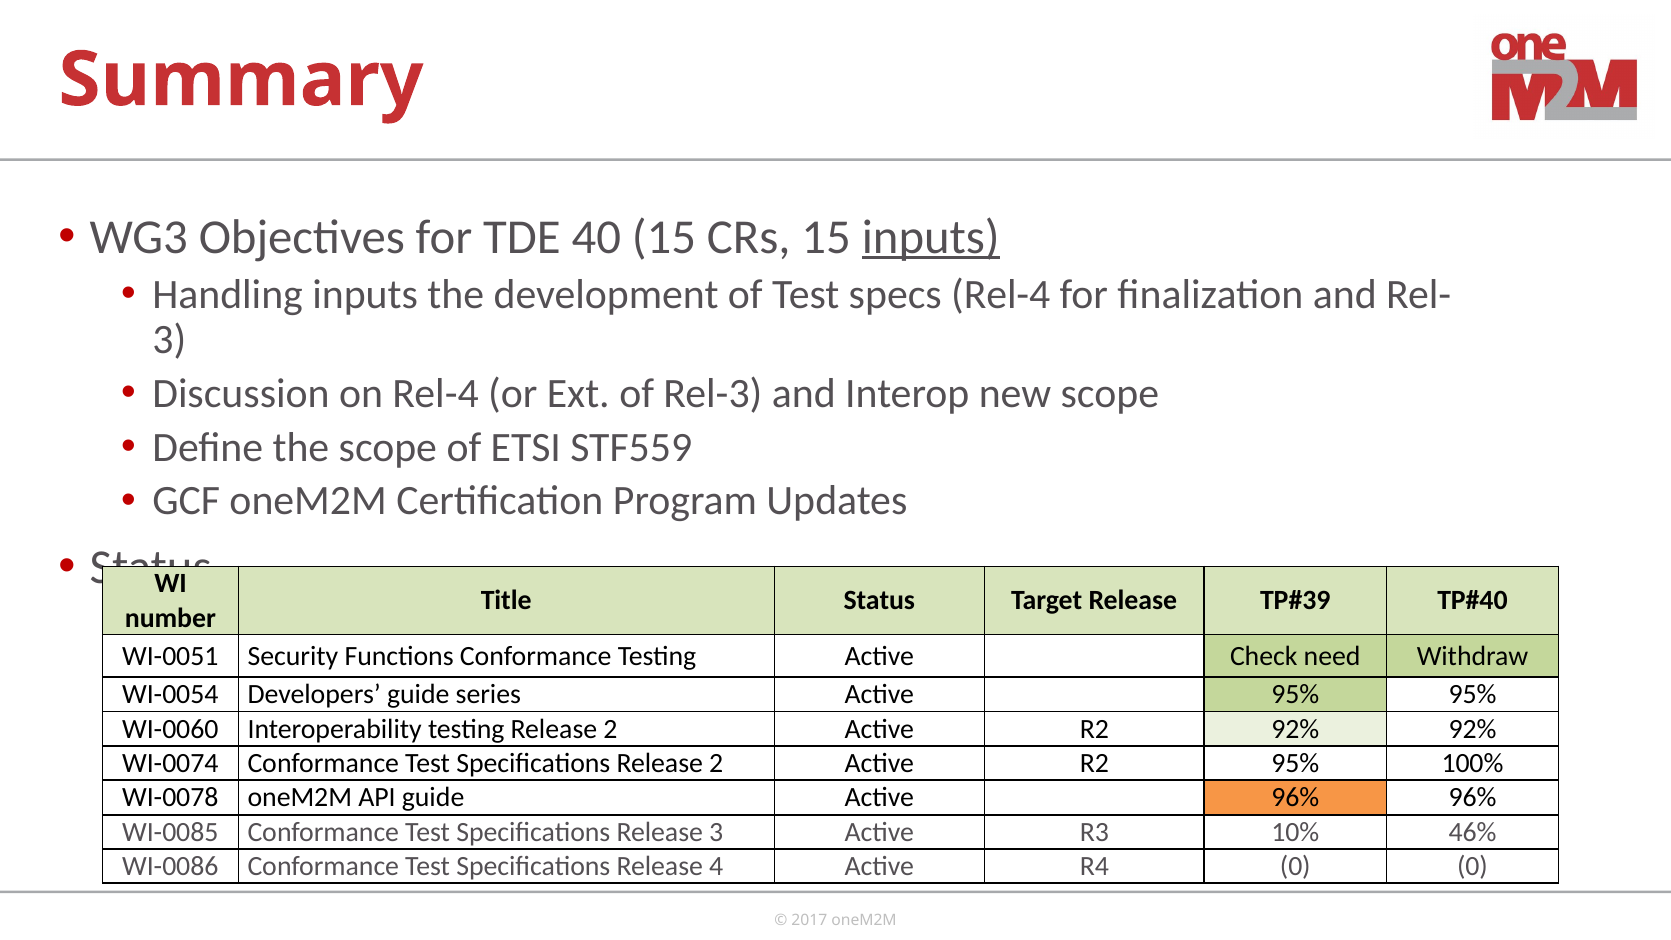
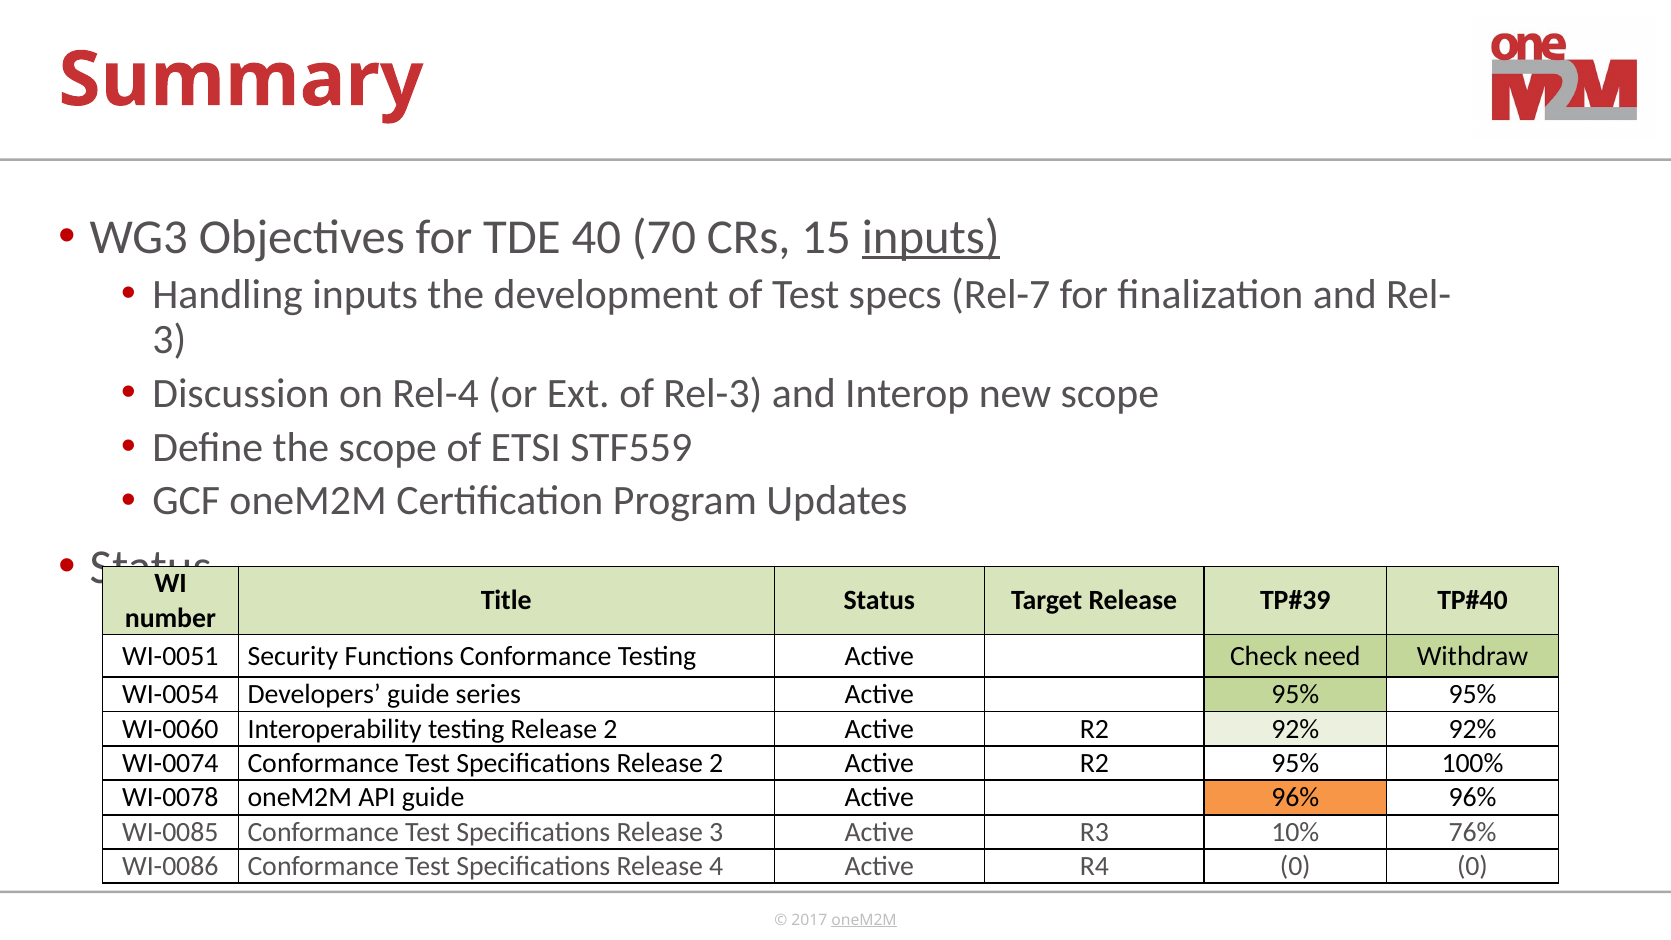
40 15: 15 -> 70 (664, 237)
specs Rel-4: Rel-4 -> Rel-7 (1001, 295)
46%: 46% -> 76% (1473, 832)
oneM2M underline: none -> present (864, 920)
